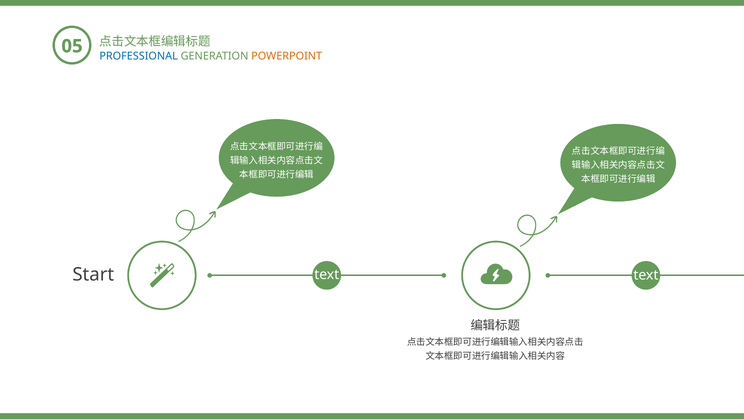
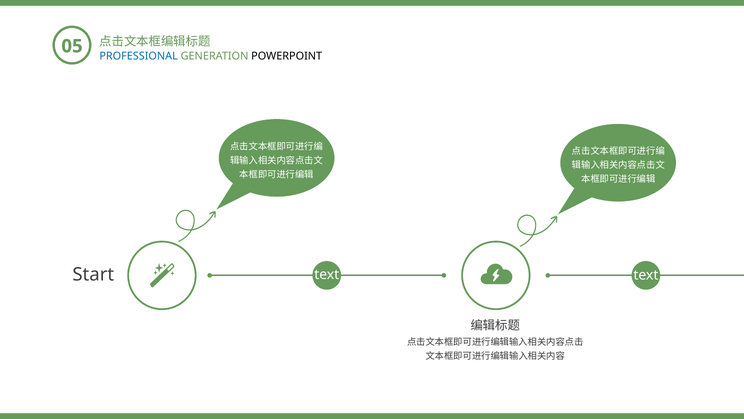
POWERPOINT colour: orange -> black (287, 56)
